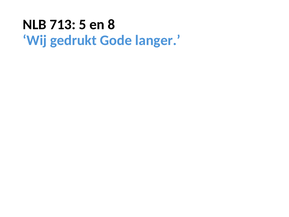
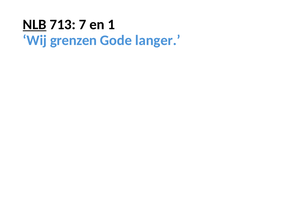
NLB underline: none -> present (35, 25)
5: 5 -> 7 (83, 25)
8: 8 -> 1 (111, 25)
gedrukt: gedrukt -> grenzen (73, 40)
